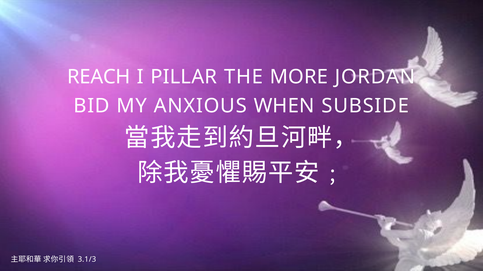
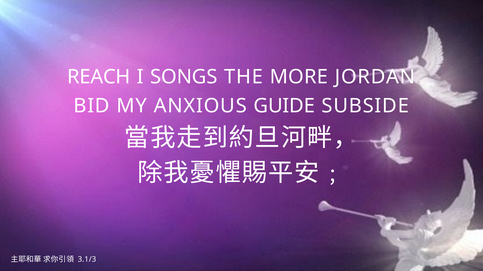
PILLAR: PILLAR -> SONGS (184, 77)
WHEN: WHEN -> GUIDE (284, 106)
